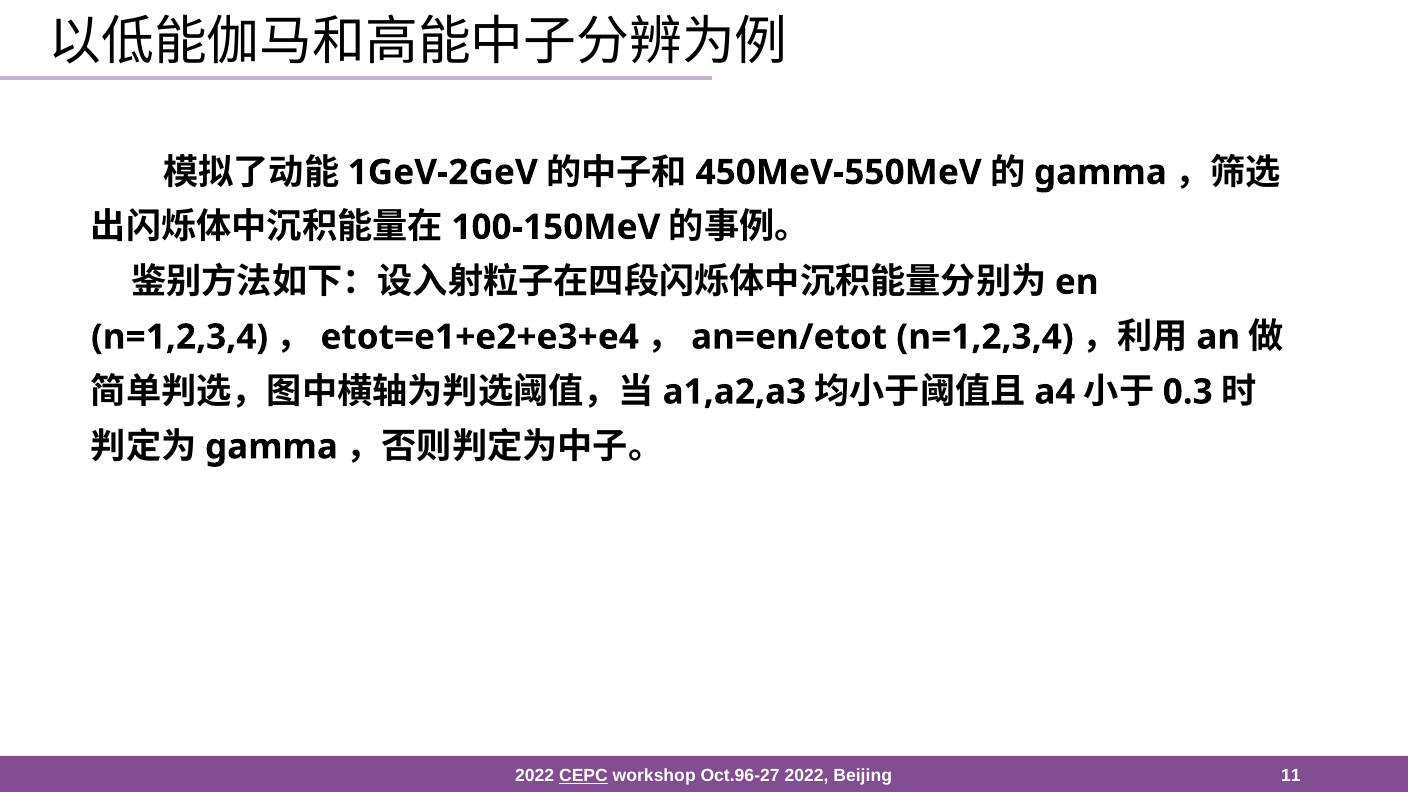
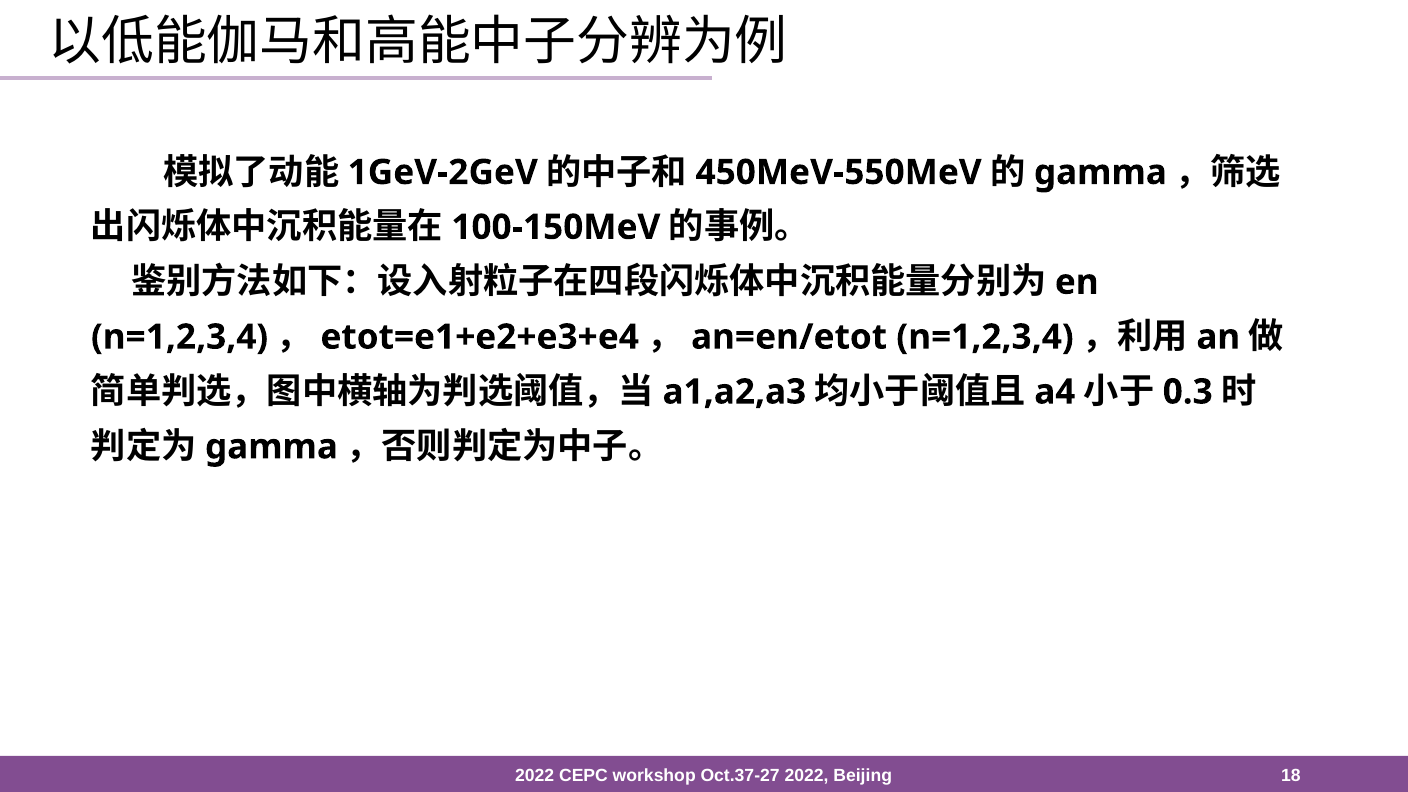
CEPC underline: present -> none (583, 776)
Oct.96-27: Oct.96-27 -> Oct.37-27 (740, 776)
11: 11 -> 18 (1291, 776)
